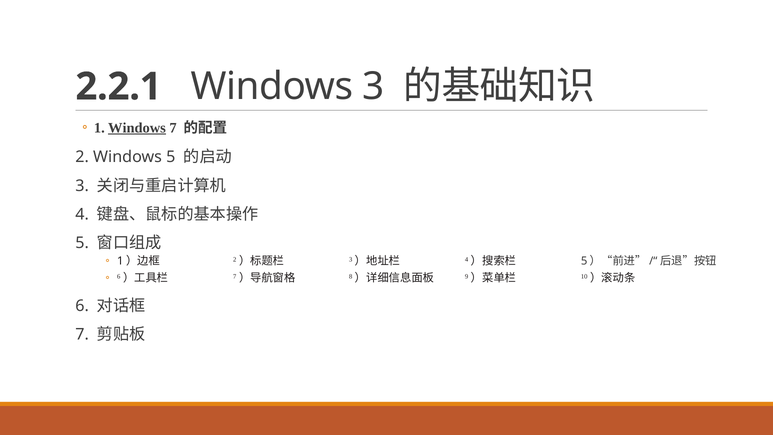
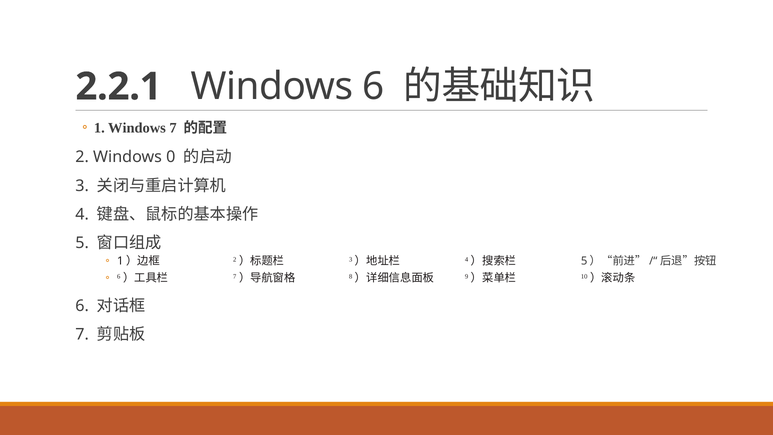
Windows 3: 3 -> 6 (373, 87)
Windows underline: present -> none (137, 128)
Windows 5: 5 -> 0 (171, 157)
